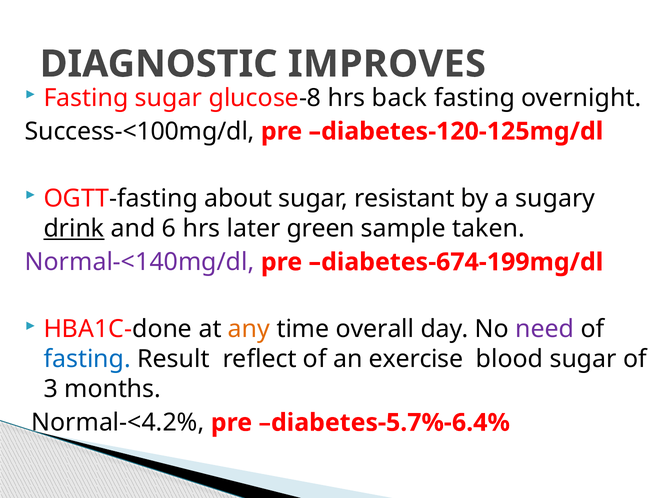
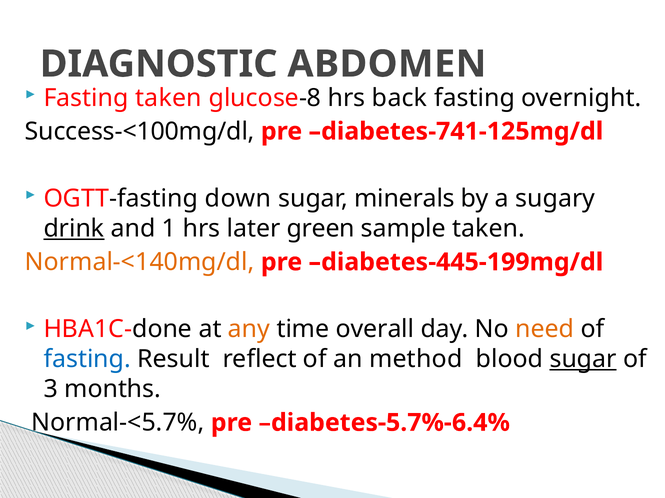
IMPROVES: IMPROVES -> ABDOMEN (387, 64)
Fasting sugar: sugar -> taken (168, 98)
diabetes-120-125mg/dl: diabetes-120-125mg/dl -> diabetes-741-125mg/dl (456, 132)
about: about -> down (238, 199)
resistant: resistant -> minerals (405, 199)
6: 6 -> 1 (169, 229)
Normal-<140mg/dl colour: purple -> orange (140, 262)
diabetes-674-199mg/dl: diabetes-674-199mg/dl -> diabetes-445-199mg/dl (456, 262)
need colour: purple -> orange (545, 330)
exercise: exercise -> method (416, 360)
sugar underline: none -> present (583, 360)
Normal-<4.2%: Normal-<4.2% -> Normal-<5.7% (118, 423)
